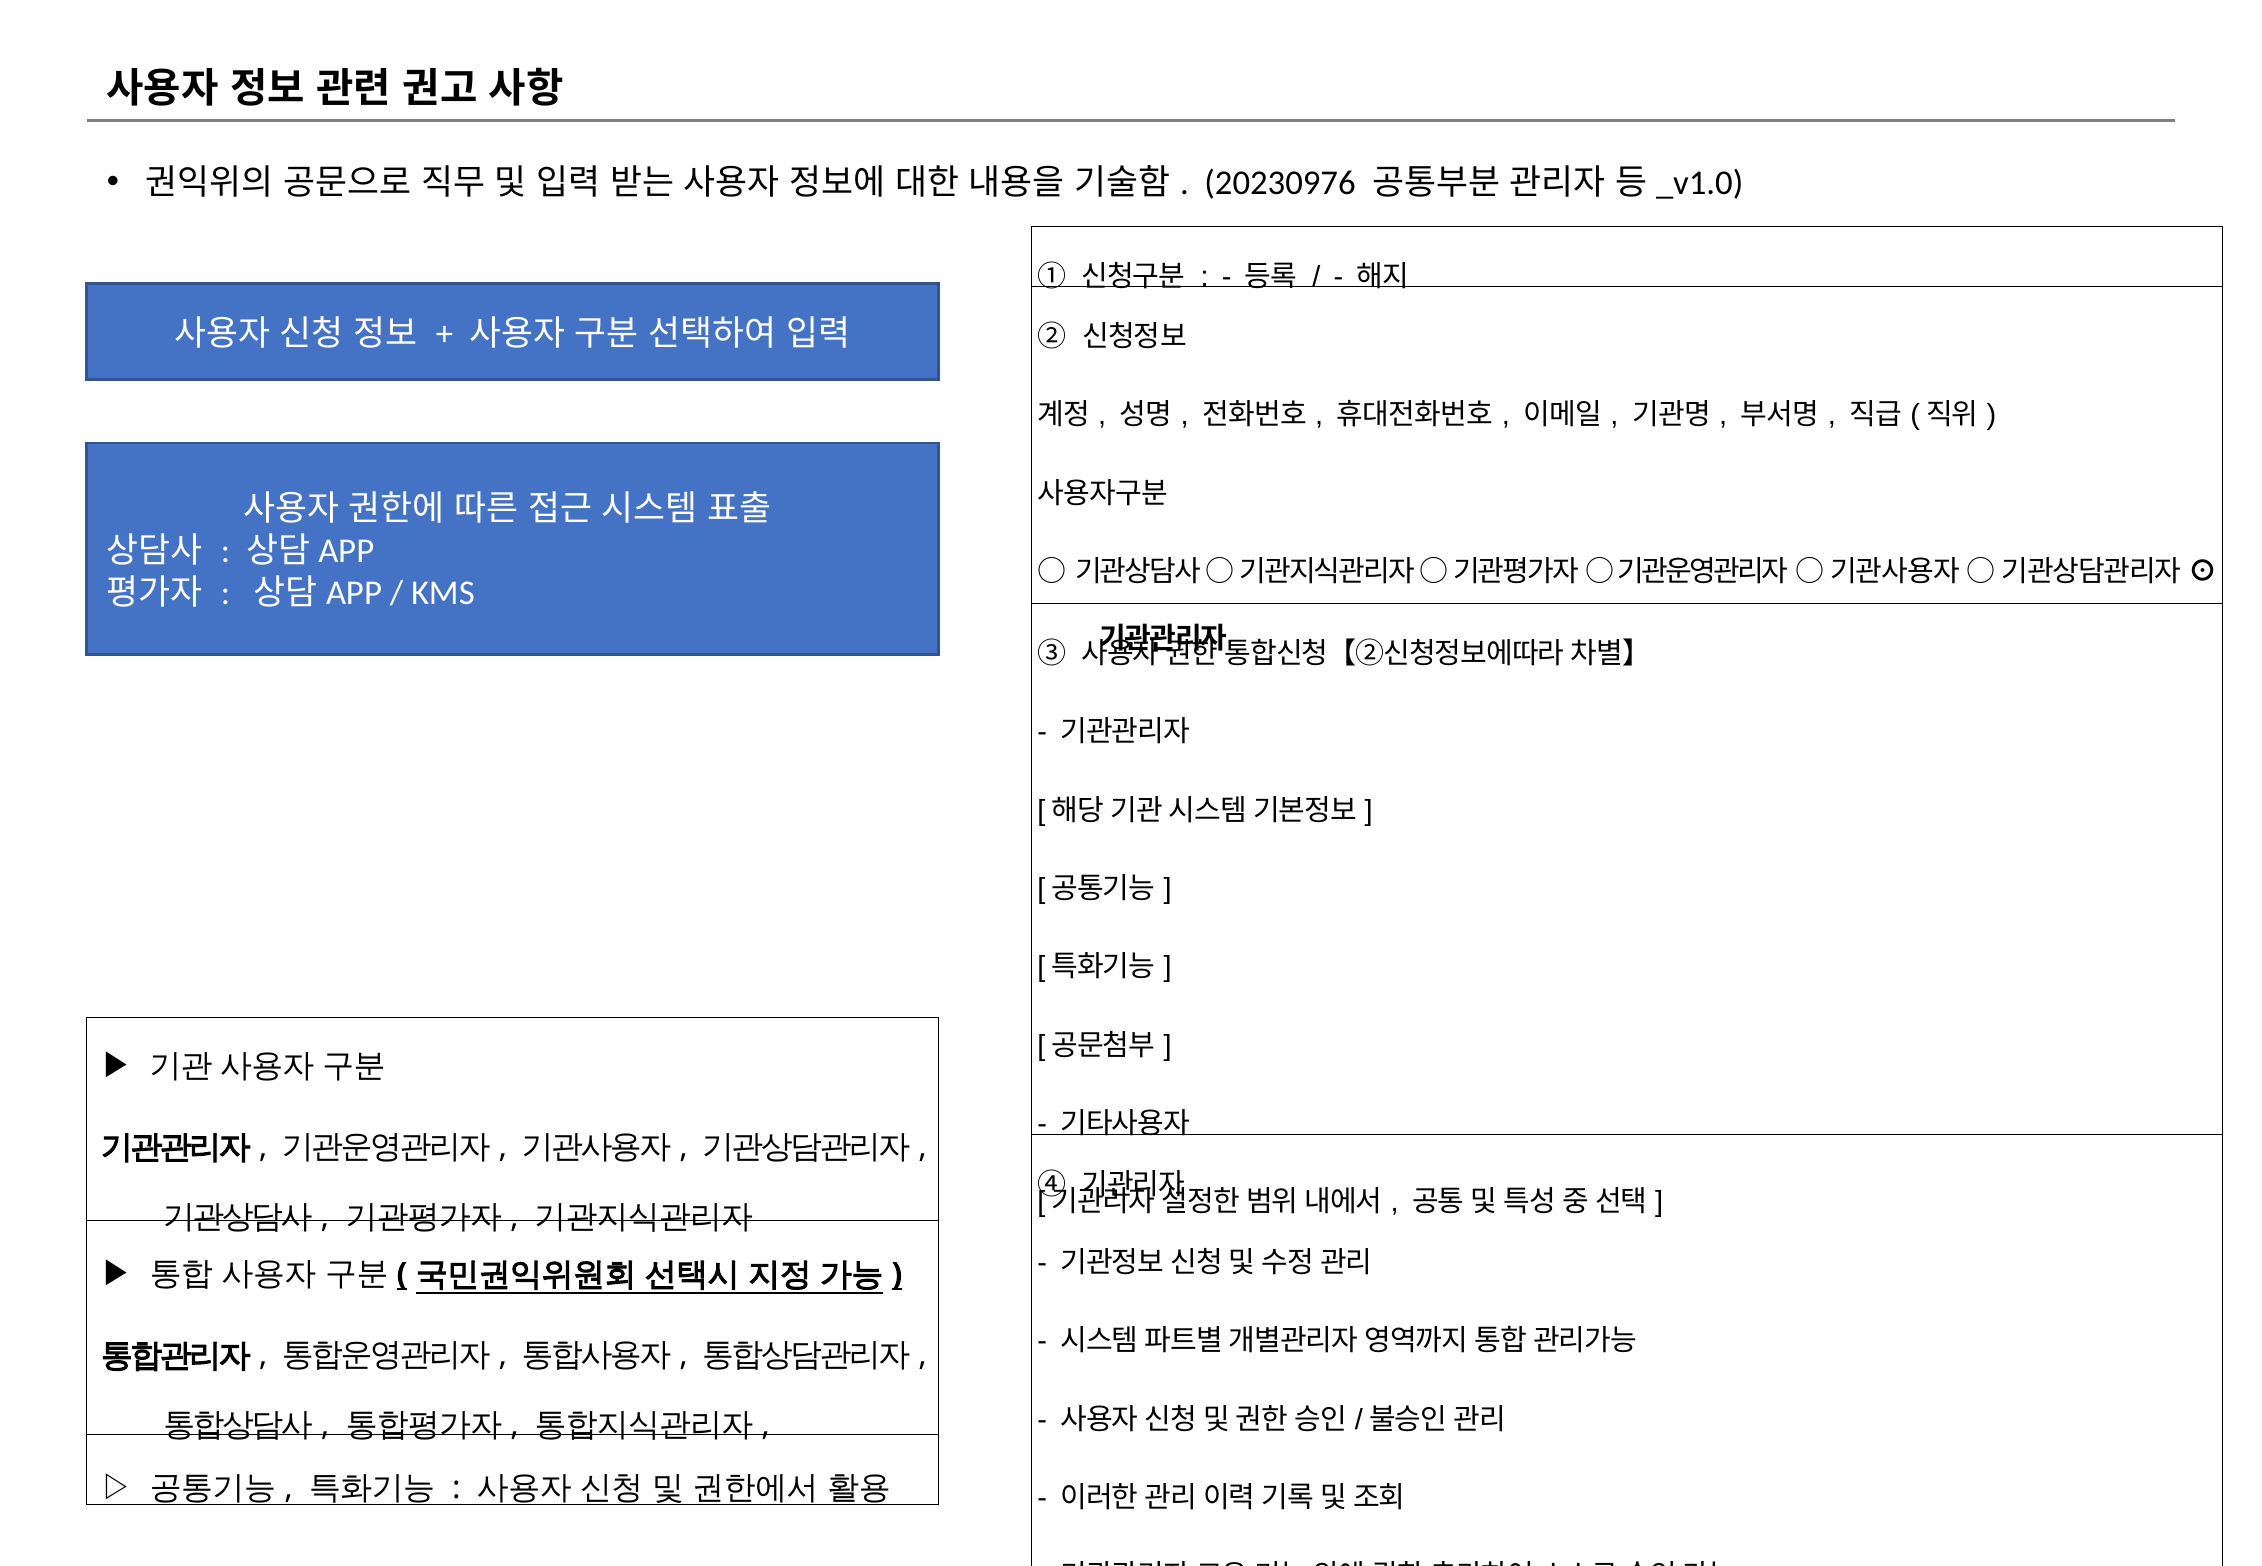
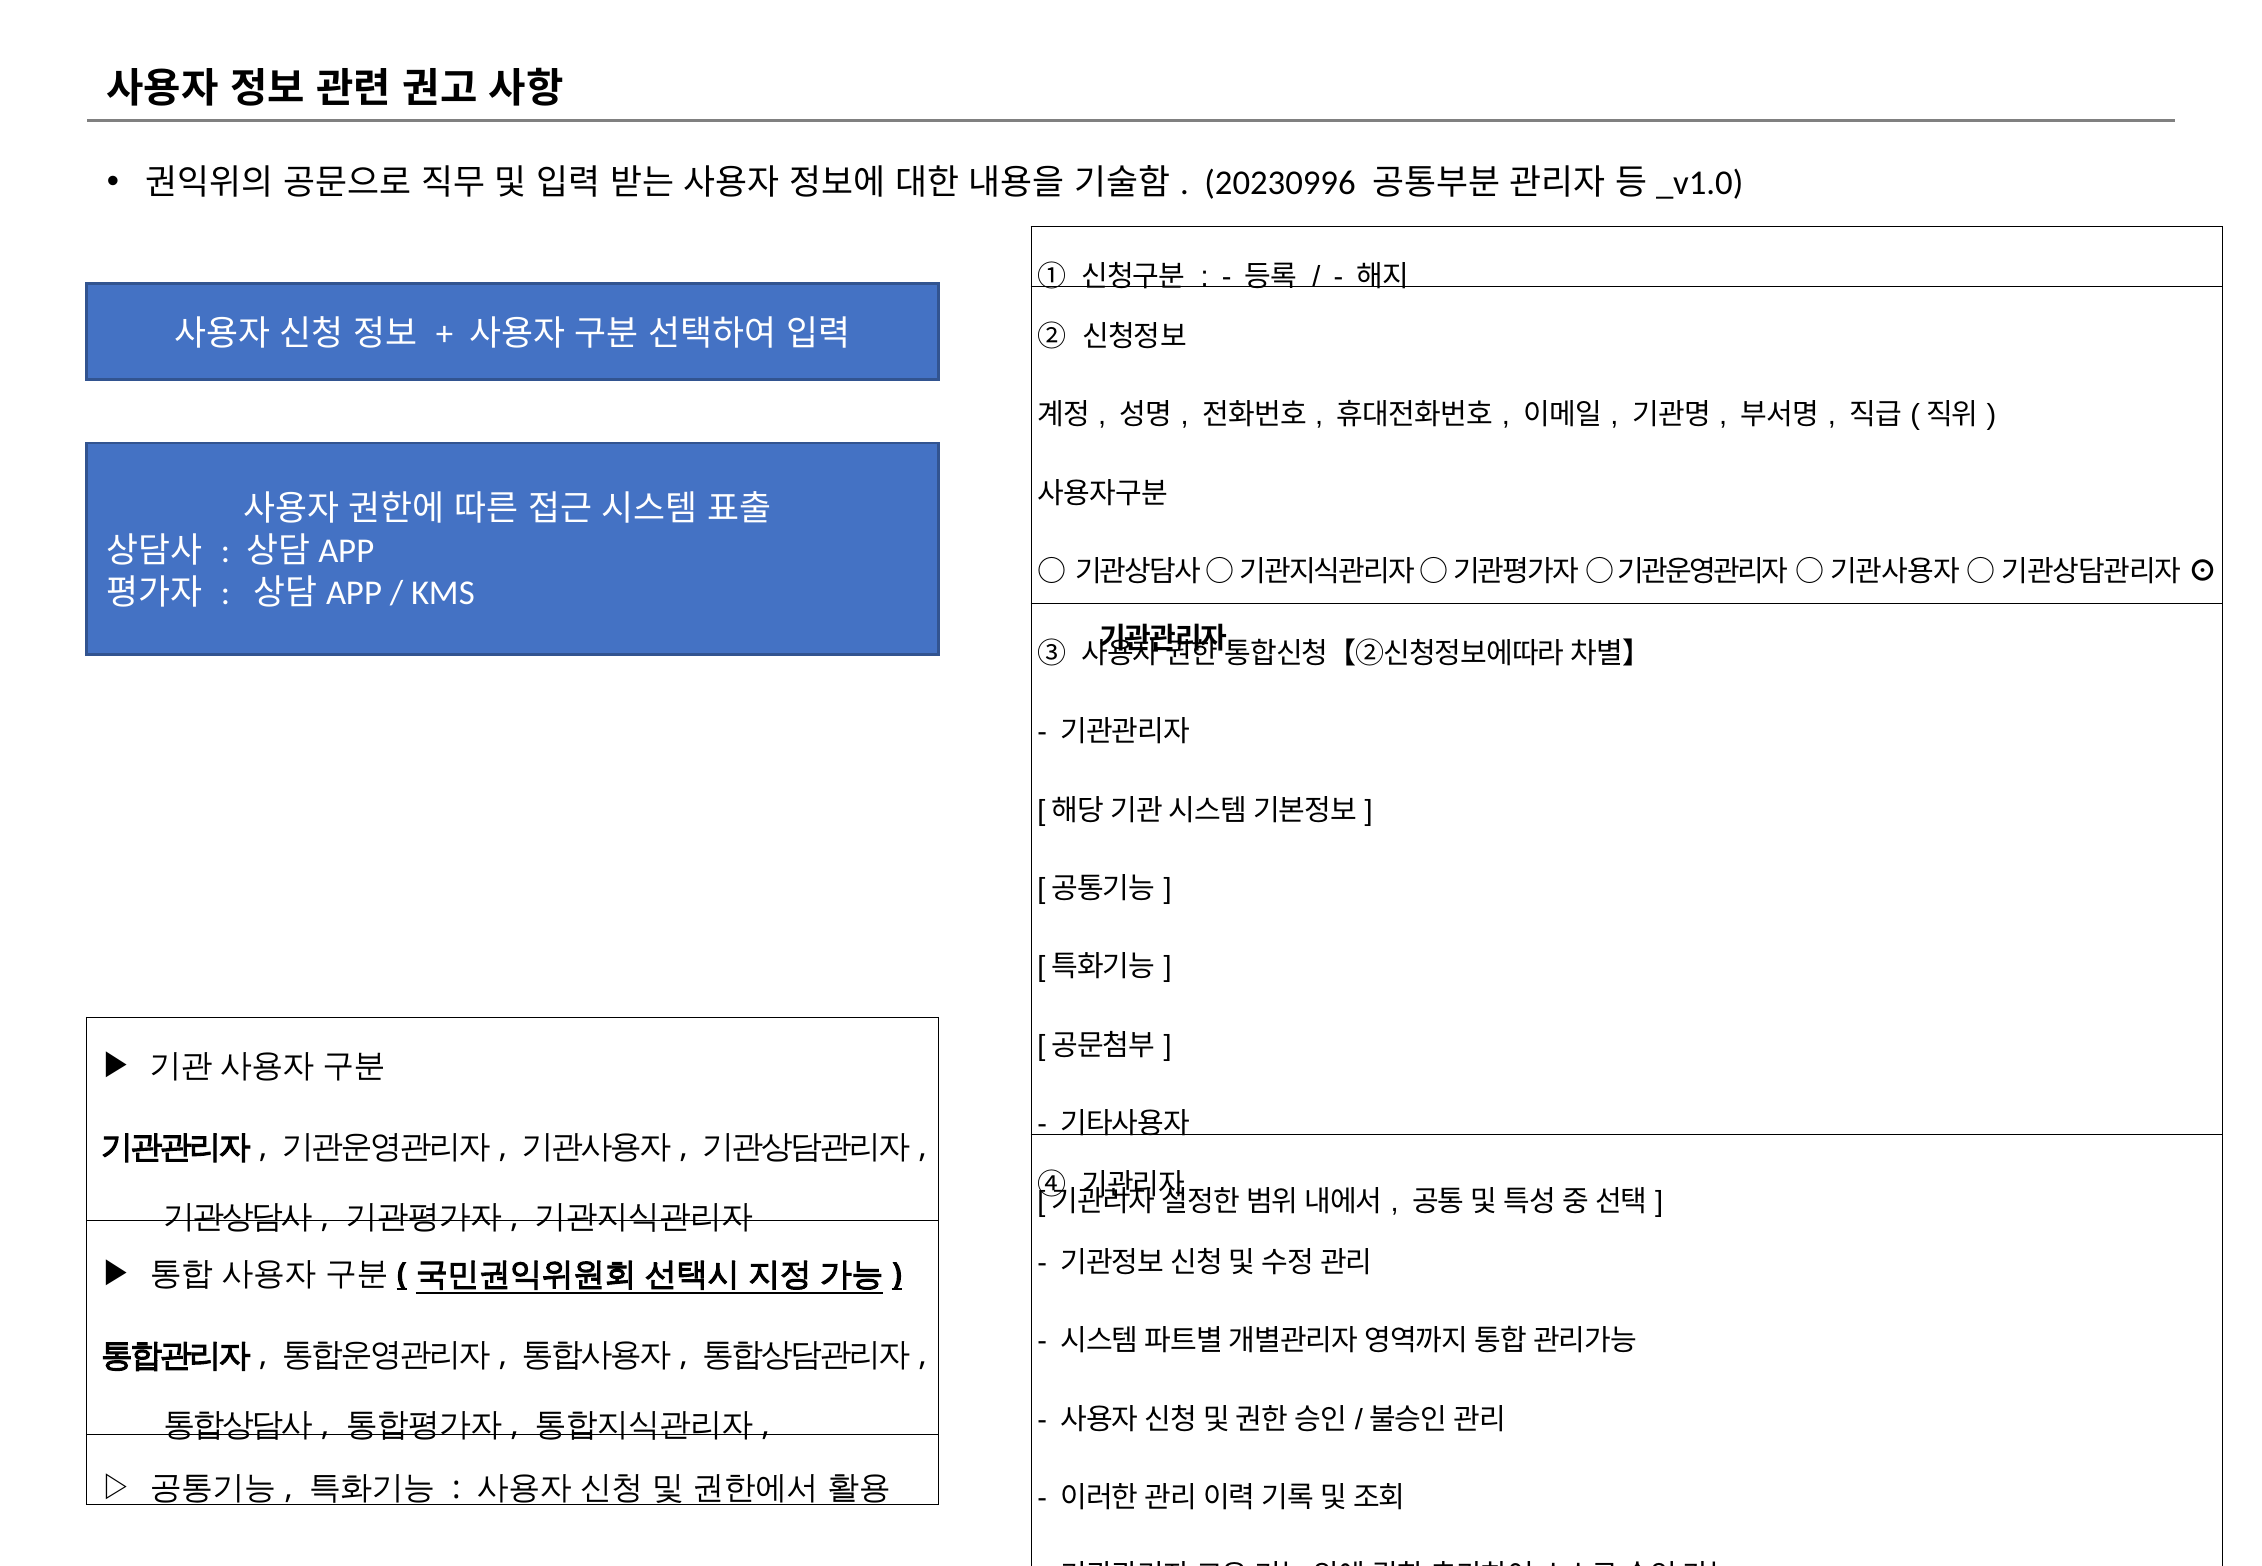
20230976: 20230976 -> 20230996 (1280, 183)
